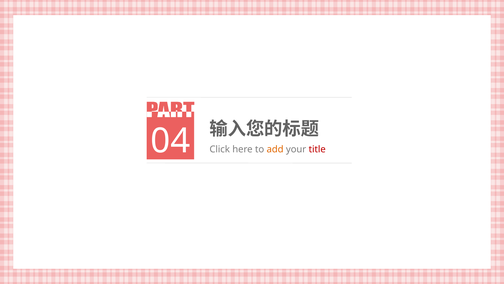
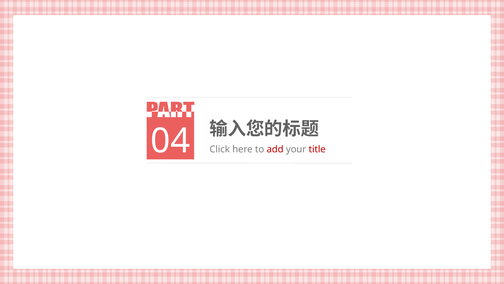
add colour: orange -> red (275, 149)
